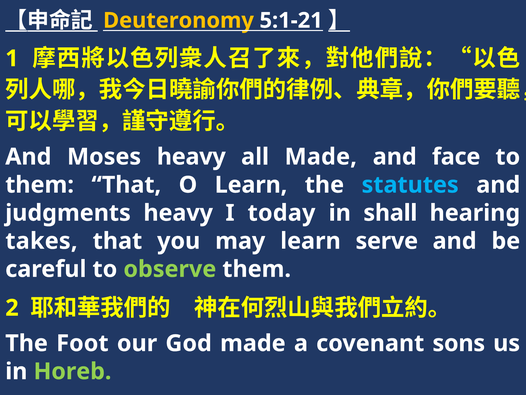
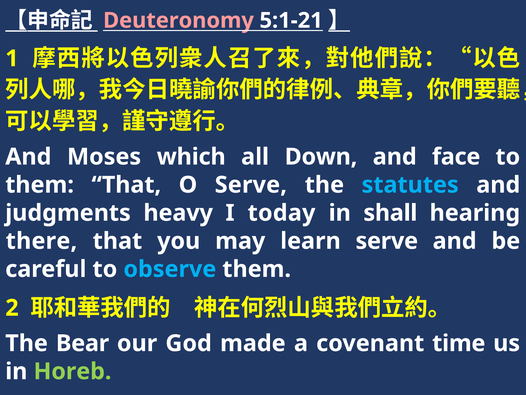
Deuteronomy colour: yellow -> pink (178, 20)
Moses heavy: heavy -> which (191, 157)
all Made: Made -> Down (321, 157)
O Learn: Learn -> Serve (251, 185)
takes: takes -> there (41, 241)
observe colour: light green -> light blue (170, 269)
Foot: Foot -> Bear (83, 343)
sons: sons -> time (459, 343)
